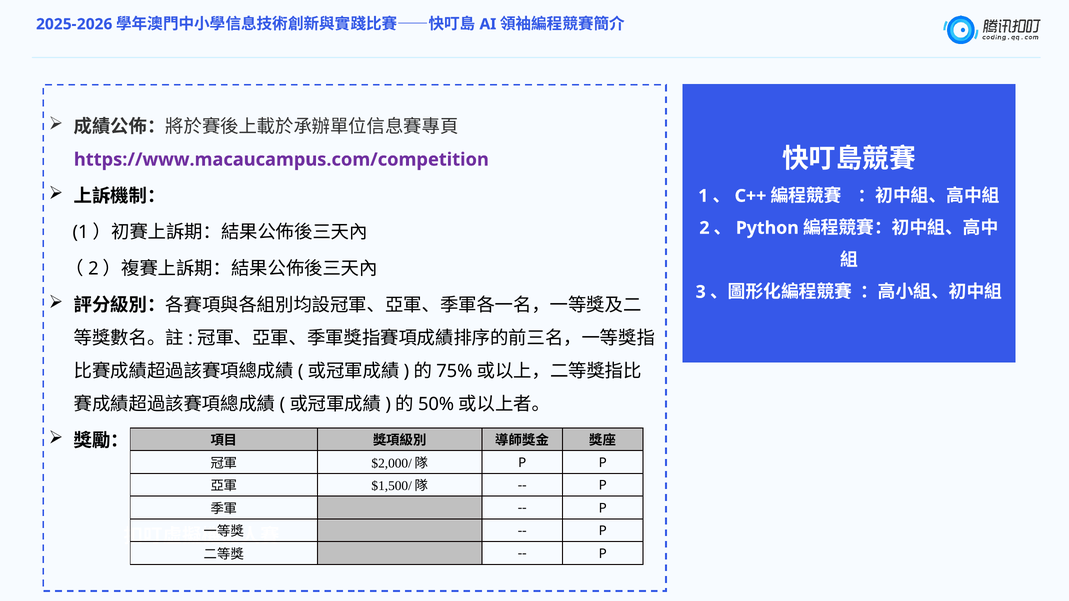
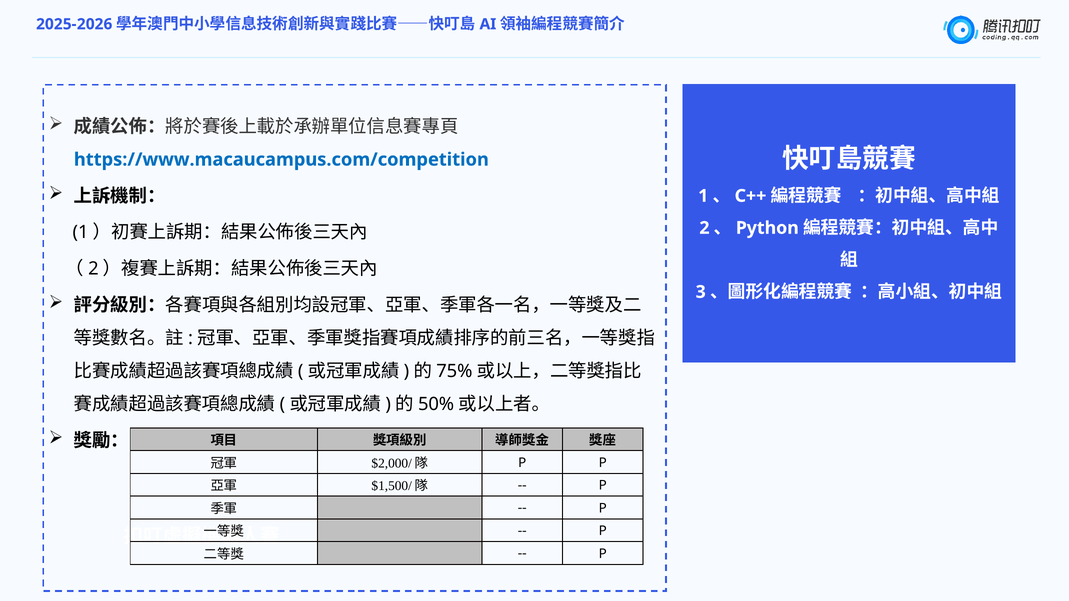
https://www.macaucampus.com/competition colour: purple -> blue (281, 160)
